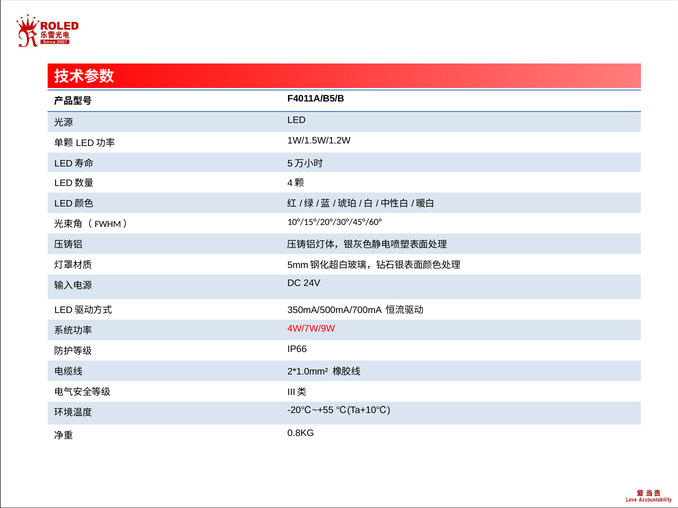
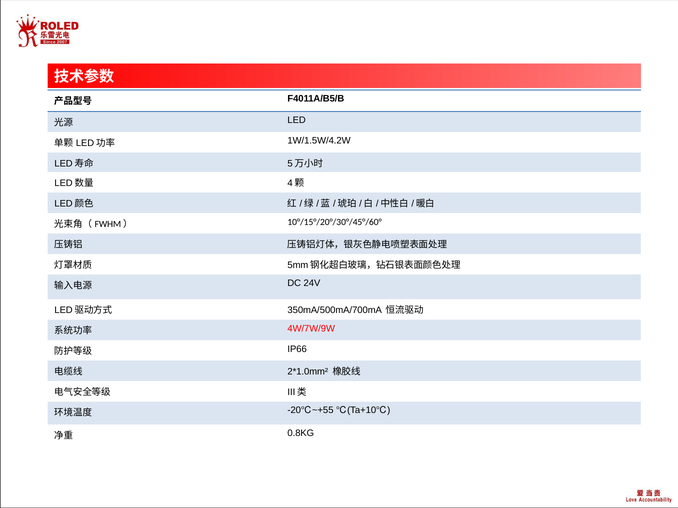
1W/1.5W/1.2W: 1W/1.5W/1.2W -> 1W/1.5W/4.2W (319, 141)
